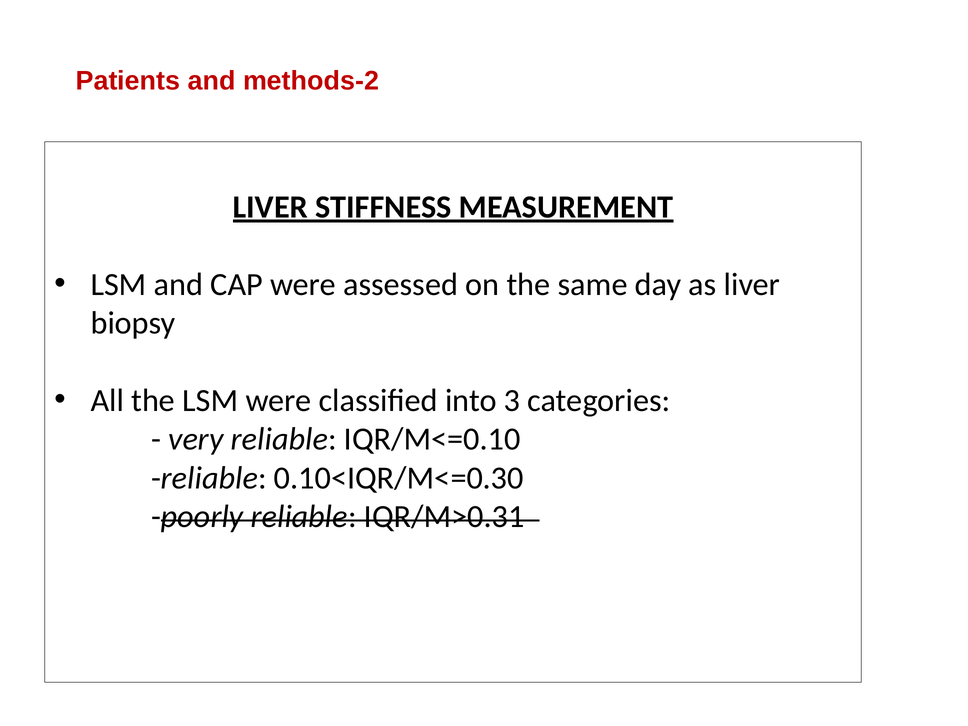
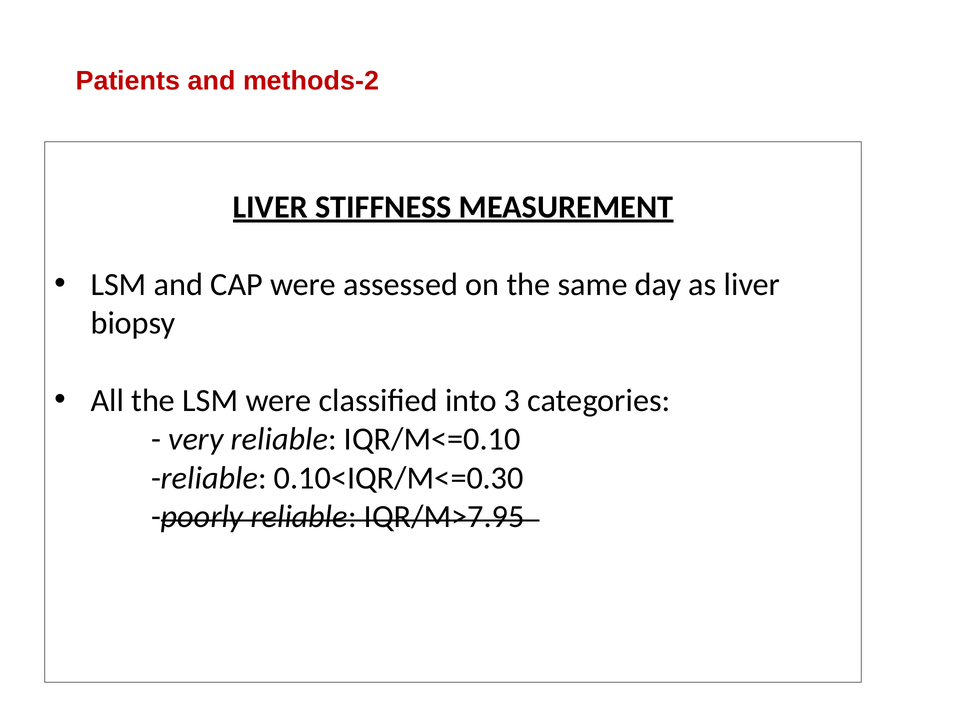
IQR/M>0.31: IQR/M>0.31 -> IQR/M>7.95 (444, 517)
